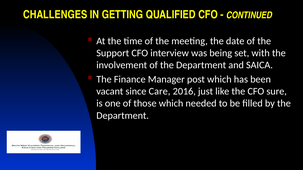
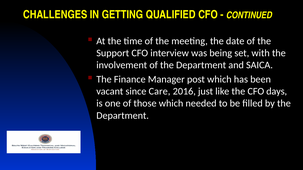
sure: sure -> days (277, 92)
